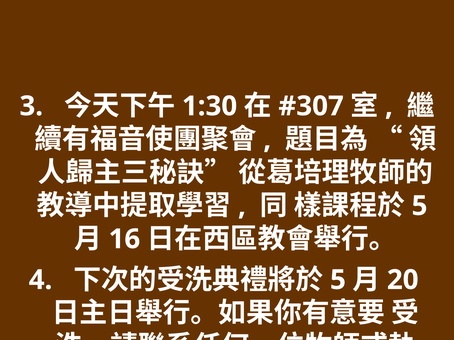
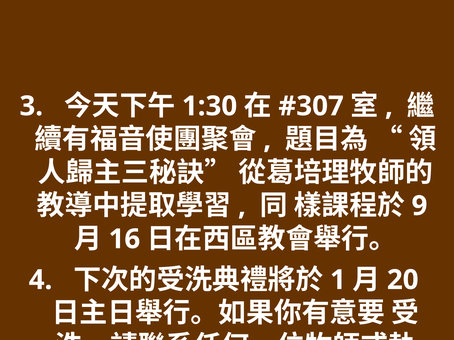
5: 5 -> 9 (420, 206)
5: 5 -> 1 (338, 280)
